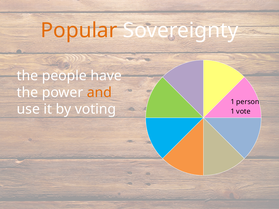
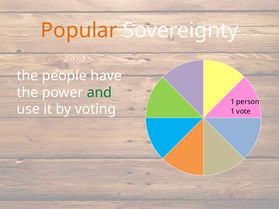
and colour: orange -> green (99, 93)
